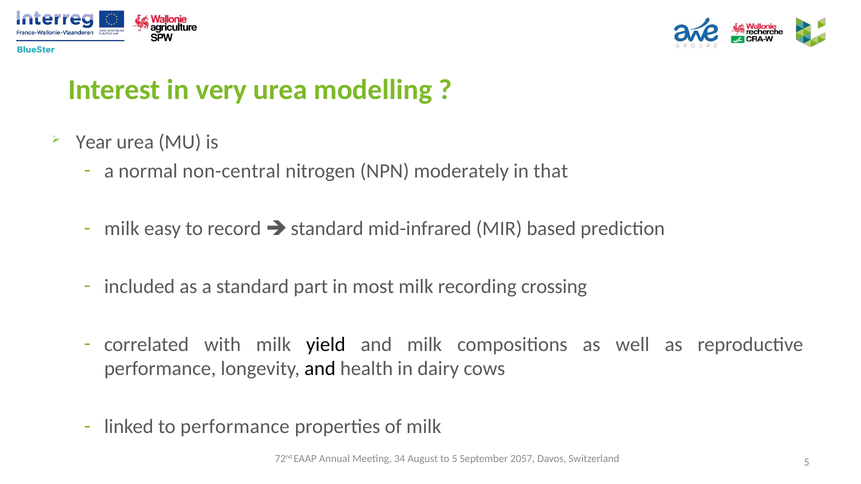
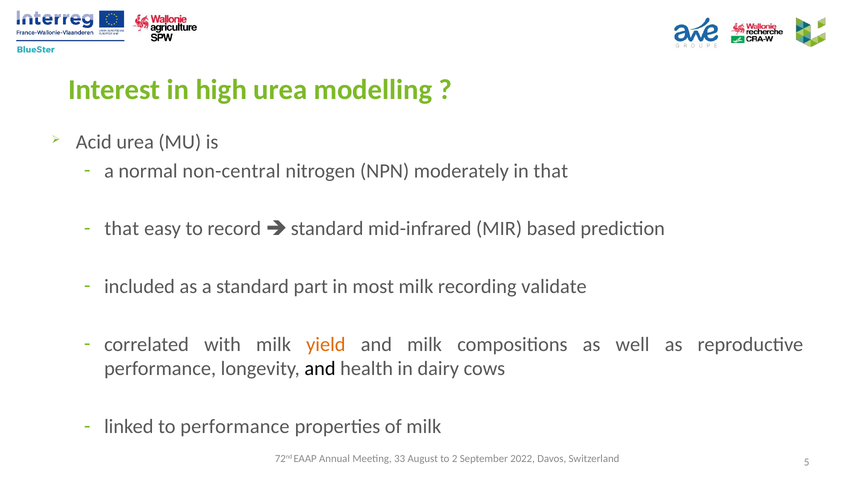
very: very -> high (221, 90)
Year: Year -> Acid (94, 142)
milk: milk -> that (122, 229)
crossing: crossing -> validate (554, 287)
yield colour: black -> orange (326, 345)
34: 34 -> 33 (400, 459)
to 5: 5 -> 2 (455, 459)
2057: 2057 -> 2022 (523, 459)
